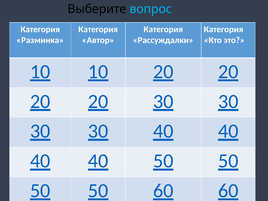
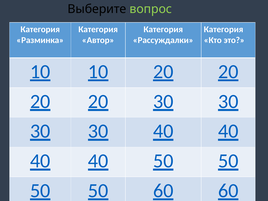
вопрос colour: light blue -> light green (151, 9)
